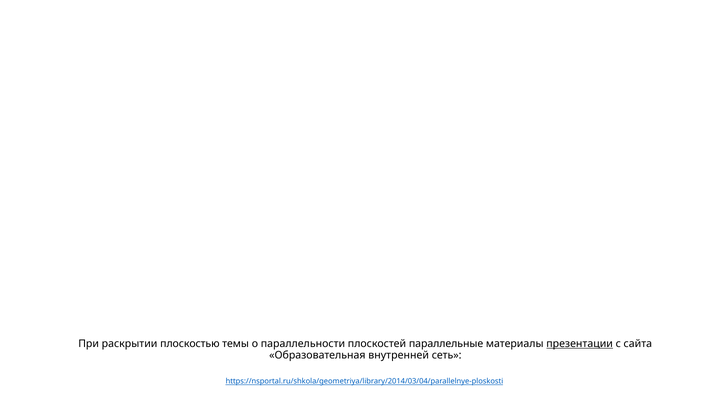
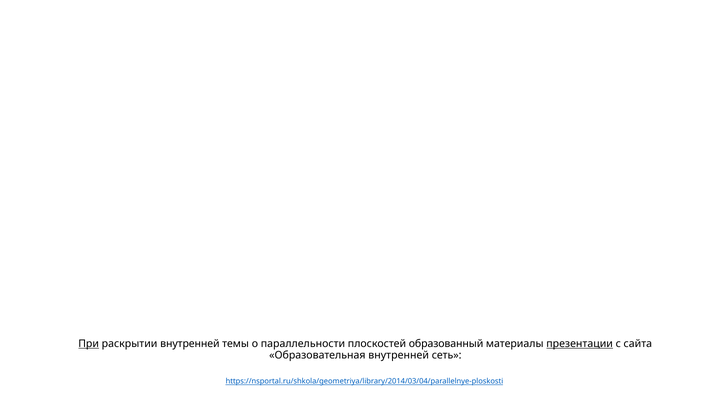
При underline: none -> present (89, 344)
раскрытии плоскостью: плоскостью -> внутренней (190, 344)
параллельные: параллельные -> образованный (446, 344)
